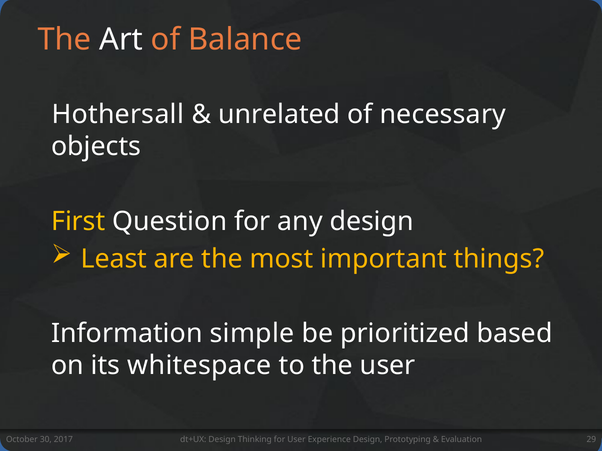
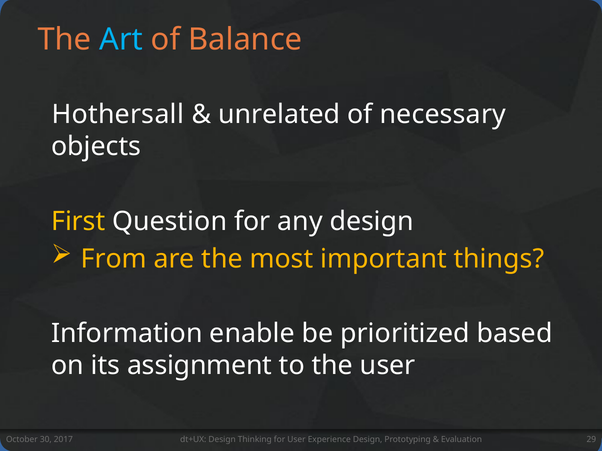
Art colour: white -> light blue (121, 40)
Least: Least -> From (114, 259)
simple: simple -> enable (252, 334)
whitespace: whitespace -> assignment (200, 366)
